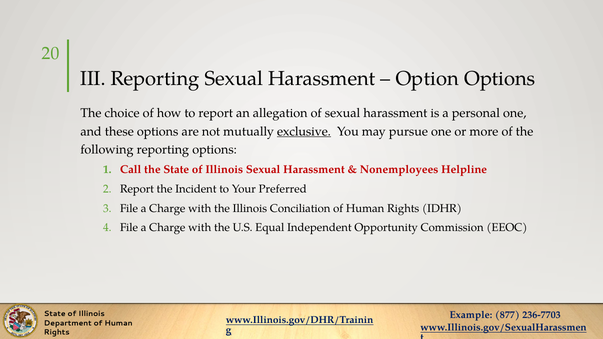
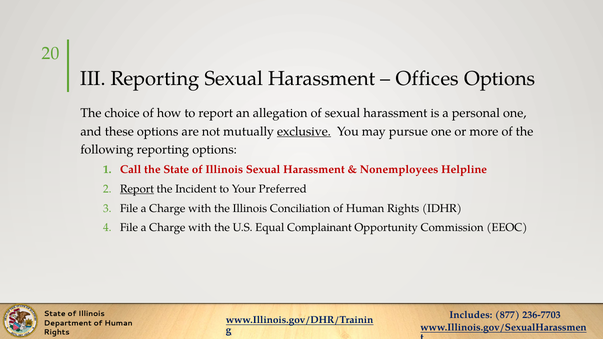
Option: Option -> Offices (427, 78)
Report underline: none -> present (137, 189)
Independent: Independent -> Complainant (319, 228)
Example: Example -> Includes (471, 315)
